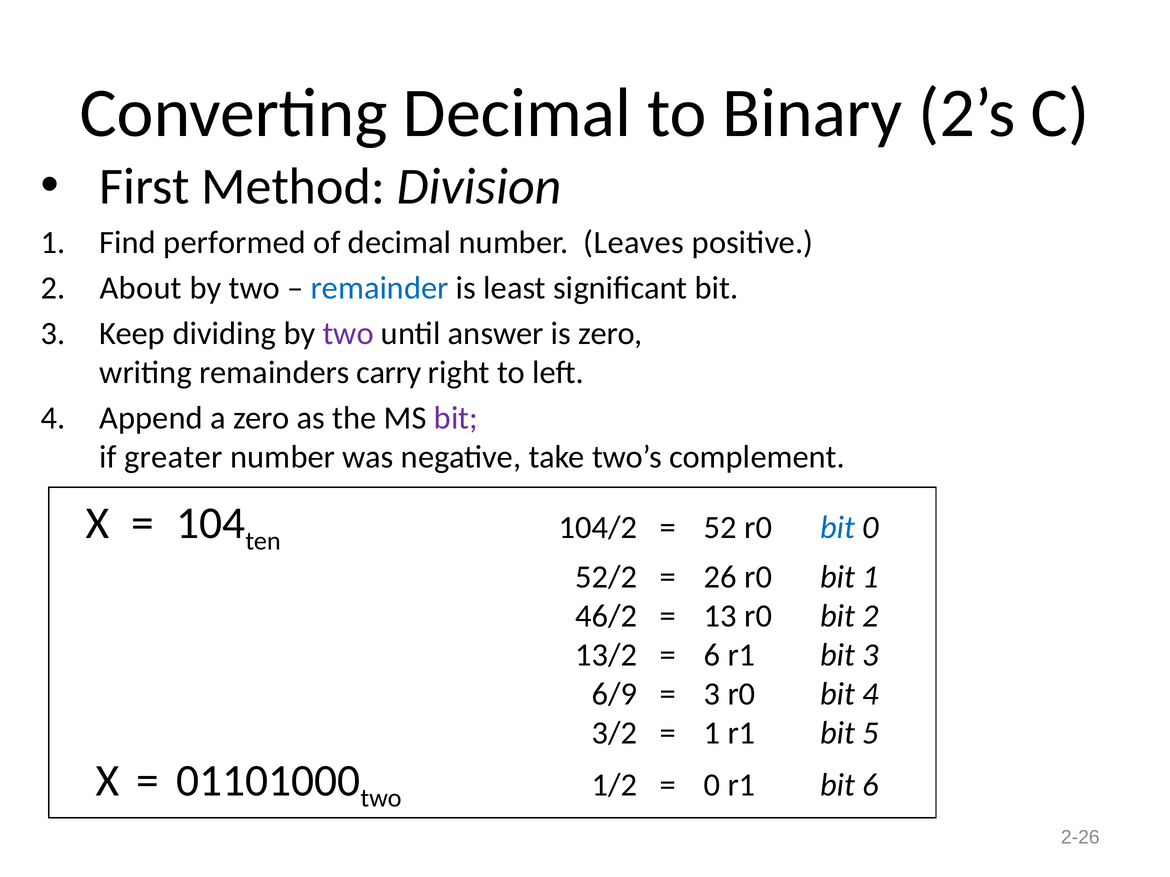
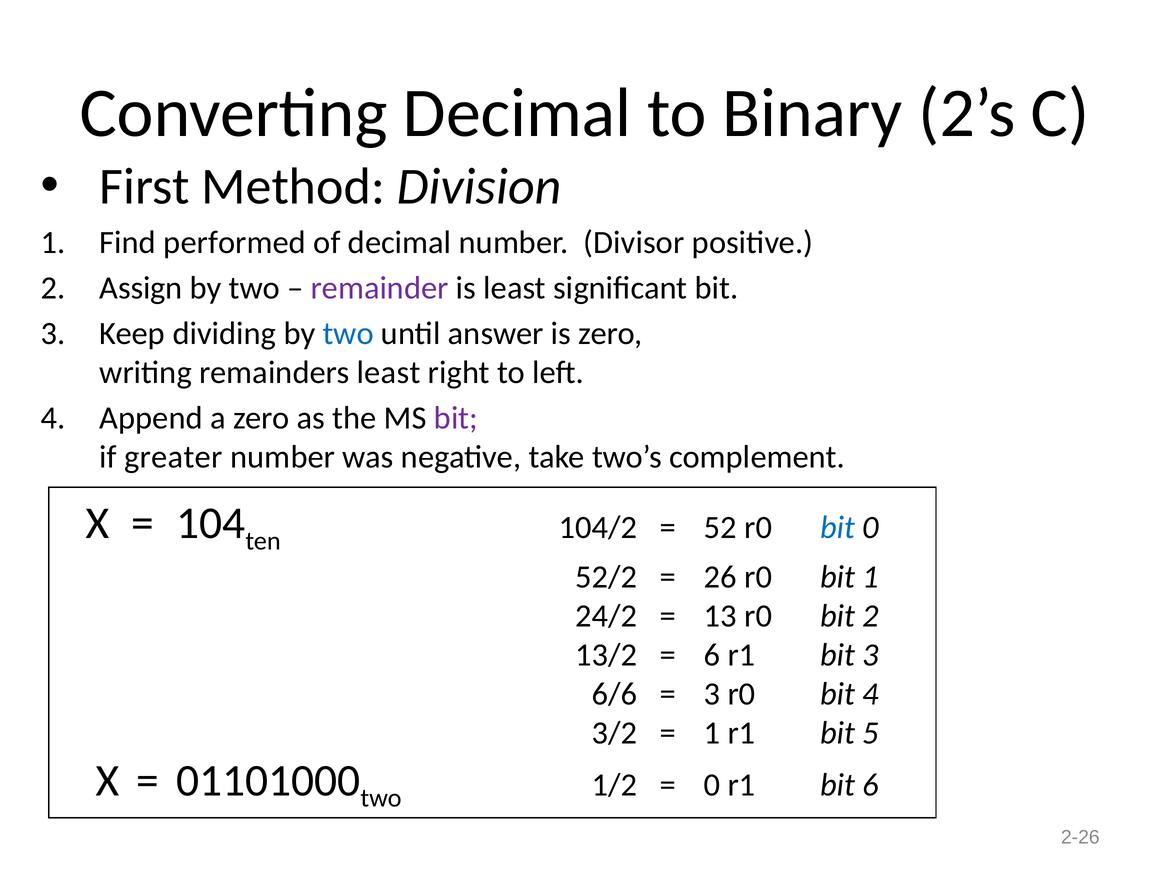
Leaves: Leaves -> Divisor (634, 243)
About: About -> Assign (141, 288)
remainder colour: blue -> purple (380, 288)
two colour: purple -> blue (348, 334)
remainders carry: carry -> least (389, 373)
46/2: 46/2 -> 24/2 (606, 616)
6/9: 6/9 -> 6/6 (615, 694)
